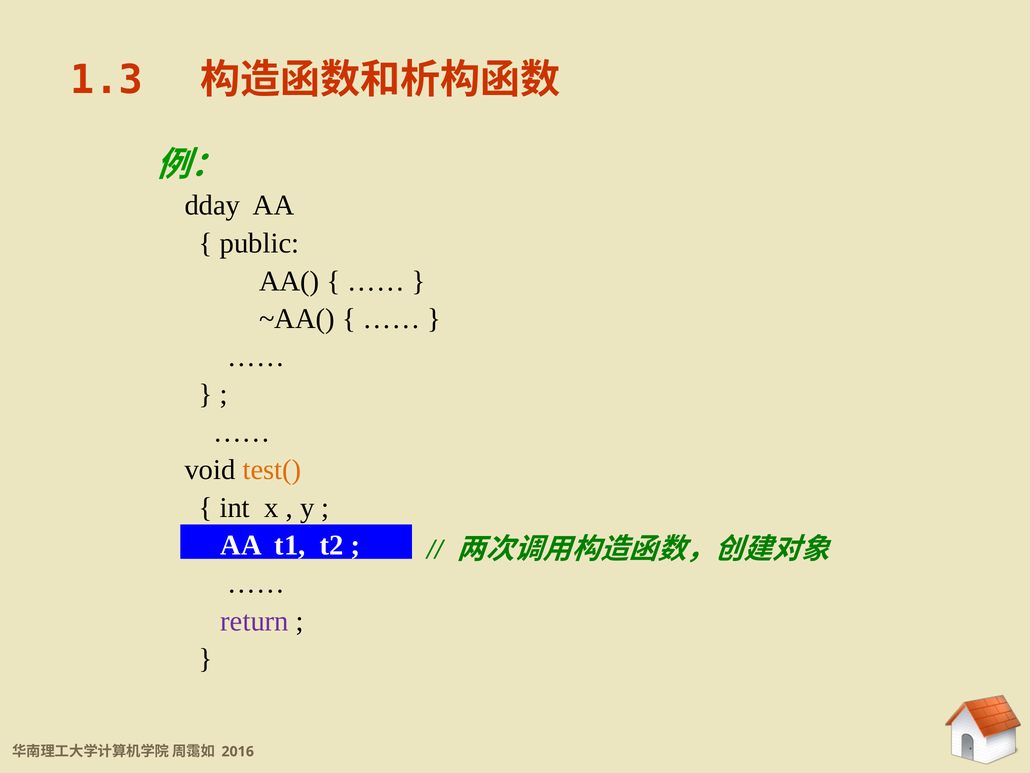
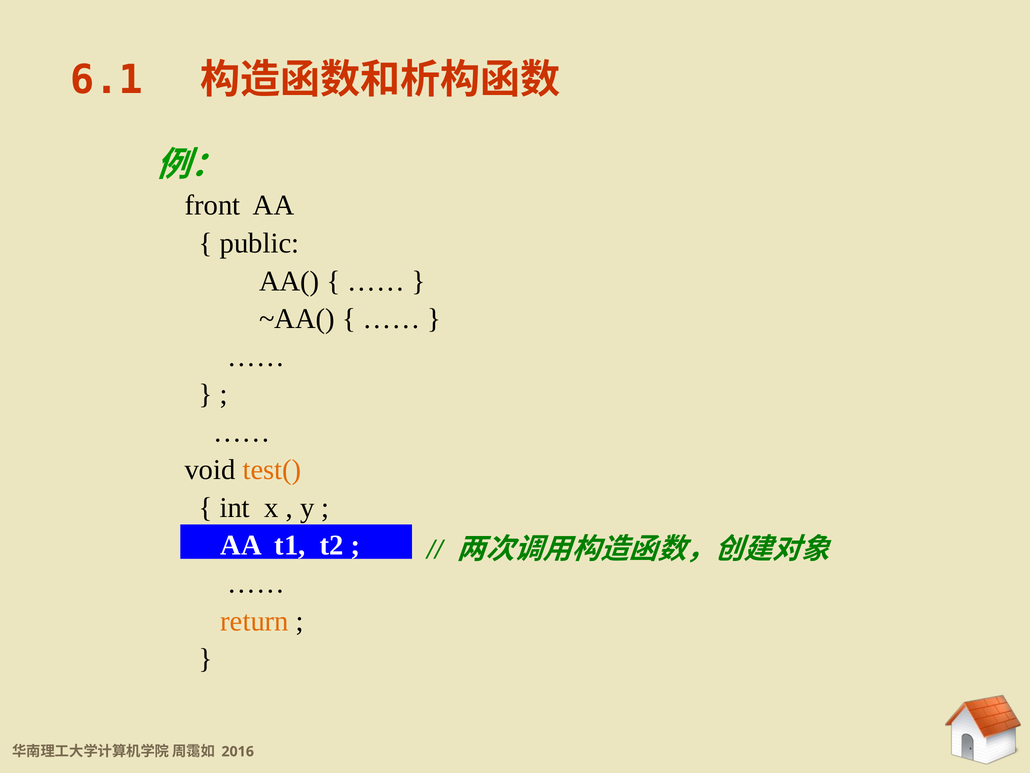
1.3: 1.3 -> 6.1 (107, 80)
dday: dday -> front (212, 205)
return colour: purple -> orange (255, 621)
